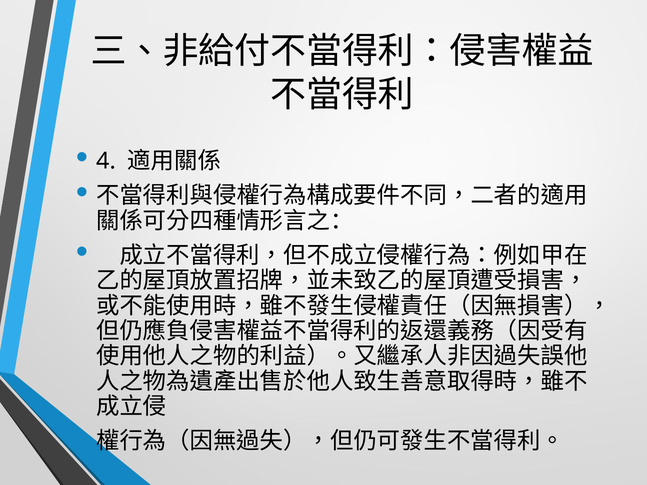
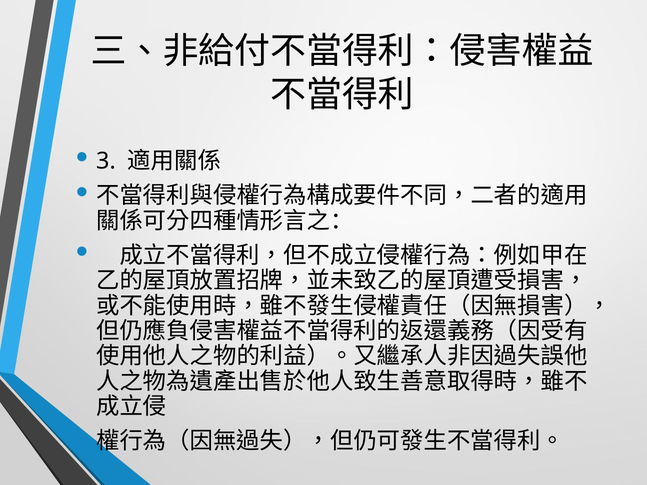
4: 4 -> 3 (106, 161)
